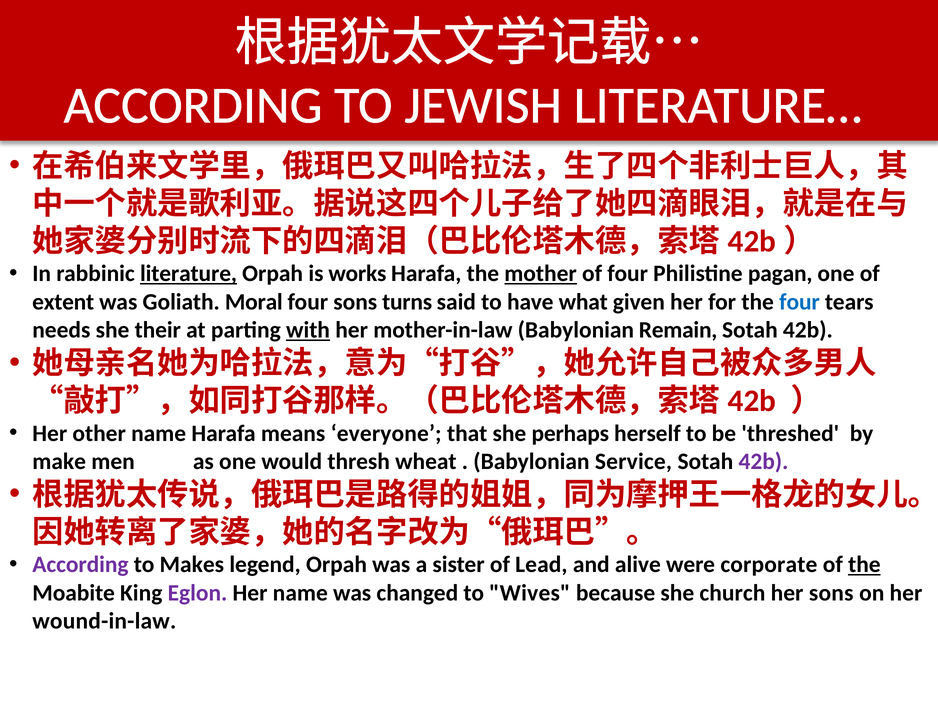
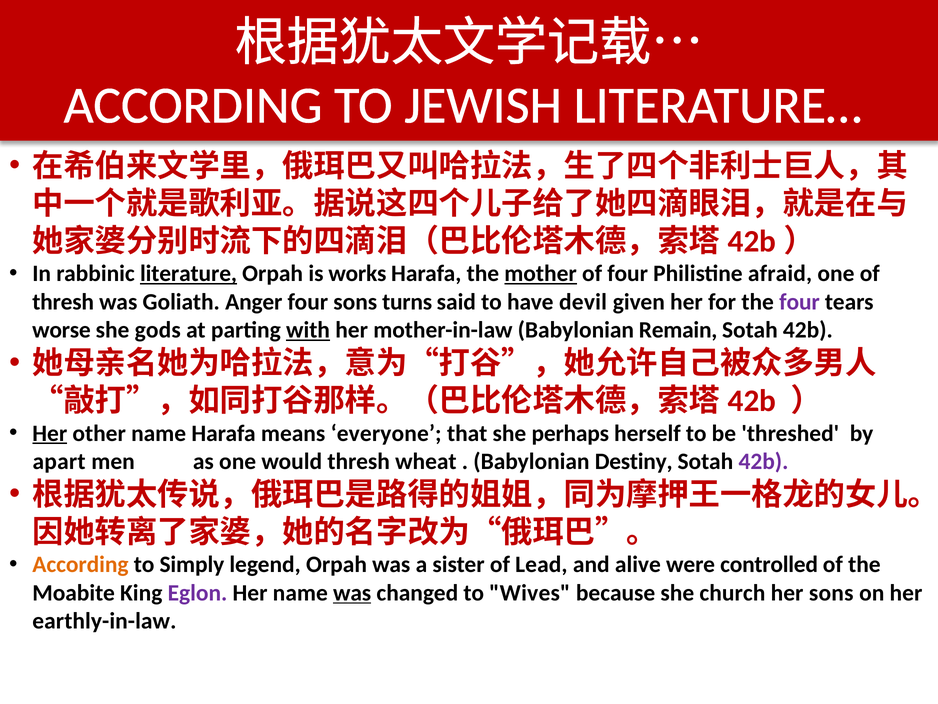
pagan: pagan -> afraid (780, 274)
extent: extent -> thresh (63, 302)
Moral: Moral -> Anger (254, 302)
what: what -> devil (583, 302)
four colour: blue -> purple (800, 302)
needs: needs -> worse (61, 330)
their: their -> gods (158, 330)
Her underline: none -> present (50, 433)
make: make -> apart (59, 461)
Service: Service -> Destiny (634, 461)
According colour: purple -> orange (80, 564)
Makes: Makes -> Simply (192, 564)
corporate: corporate -> controlled (769, 564)
the underline: present -> none (864, 564)
was underline: none -> present (352, 592)
wound-in-law: wound-in-law -> earthly-in-law (104, 621)
